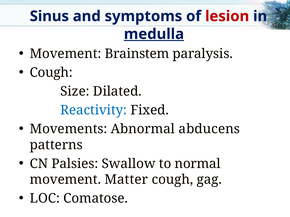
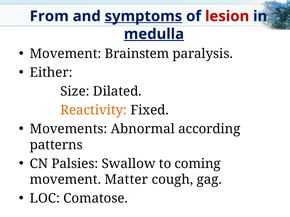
Sinus: Sinus -> From (49, 16)
symptoms underline: none -> present (143, 16)
Cough: Cough -> Either (51, 73)
Reactivity colour: blue -> orange (94, 110)
abducens: abducens -> according (209, 129)
normal: normal -> coming (198, 164)
